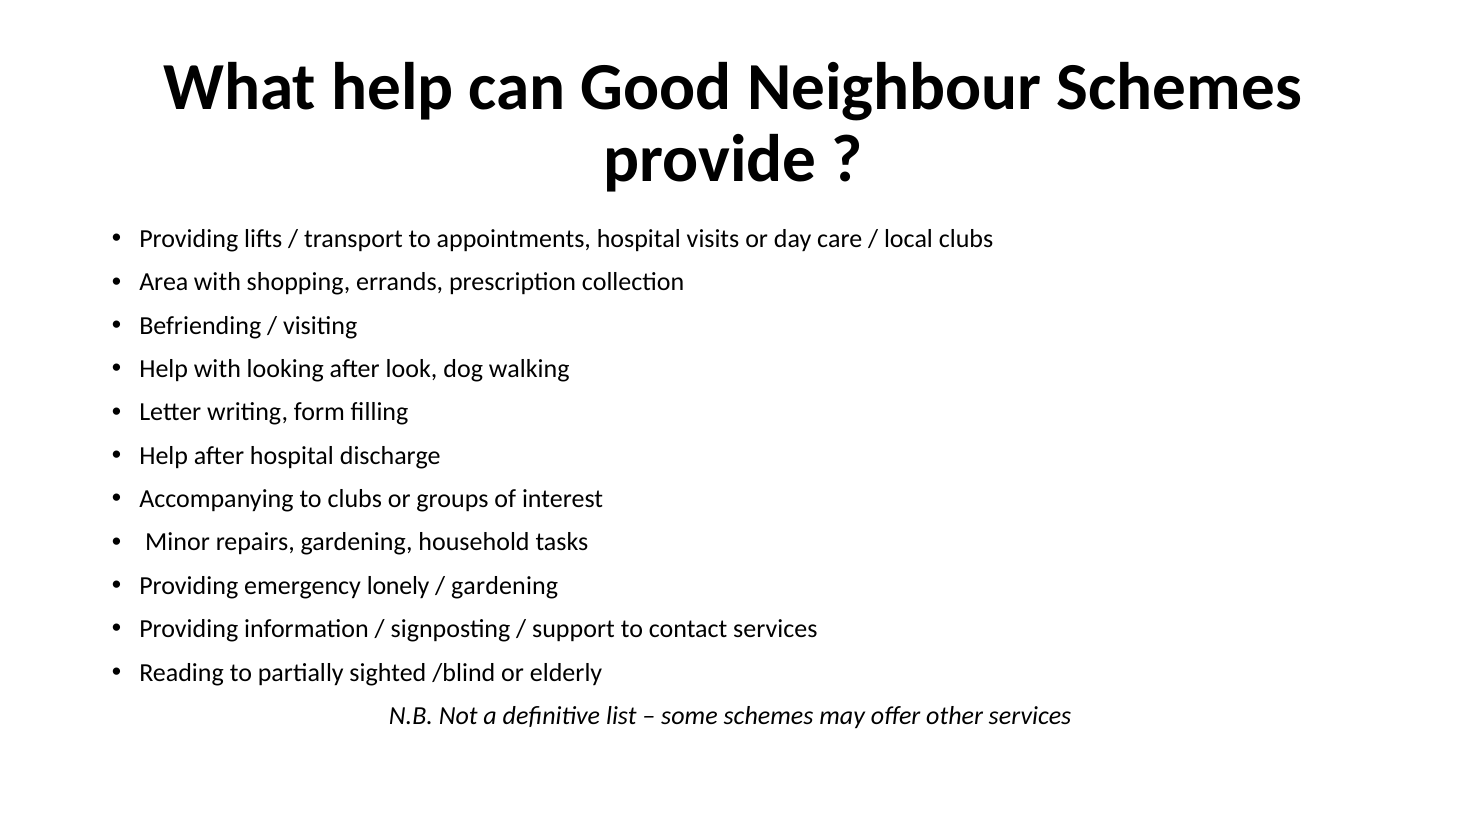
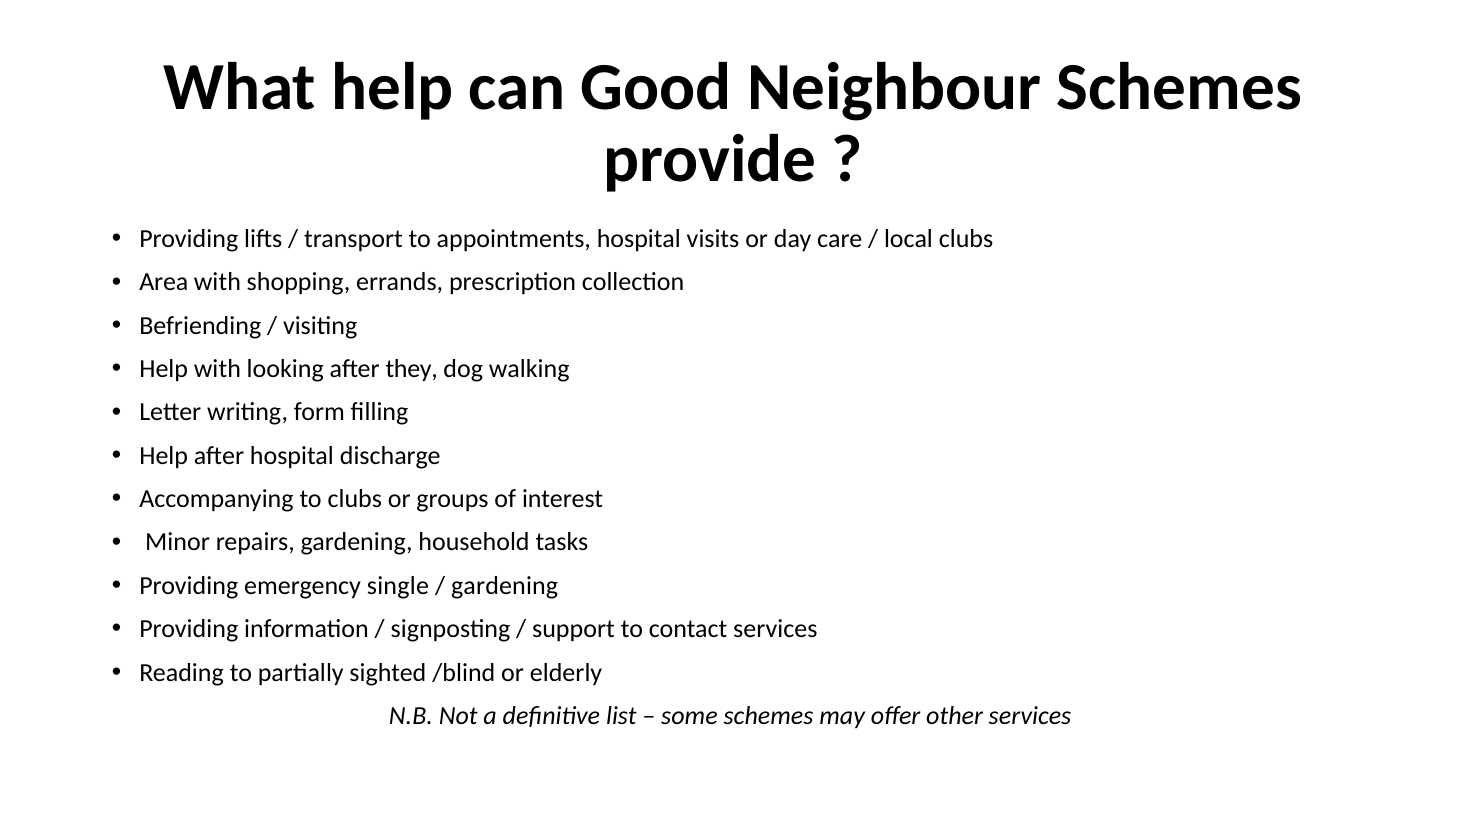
look: look -> they (412, 369)
lonely: lonely -> single (398, 586)
